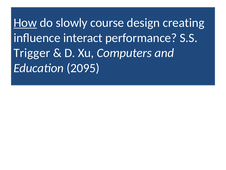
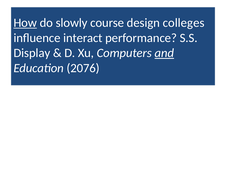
creating: creating -> colleges (184, 23)
Trigger: Trigger -> Display (32, 53)
and underline: none -> present (164, 53)
2095: 2095 -> 2076 (83, 68)
